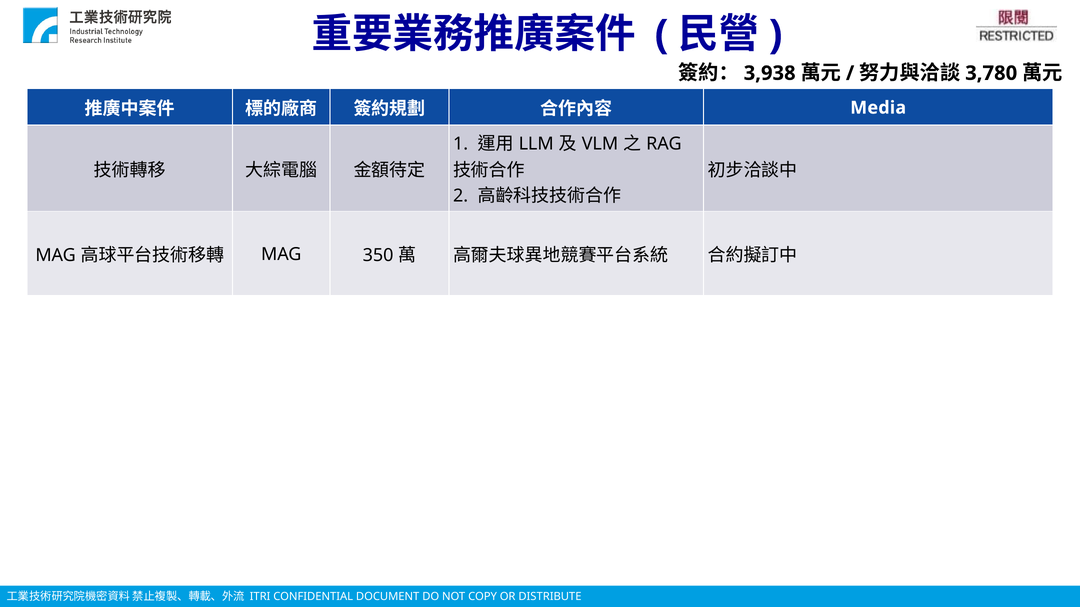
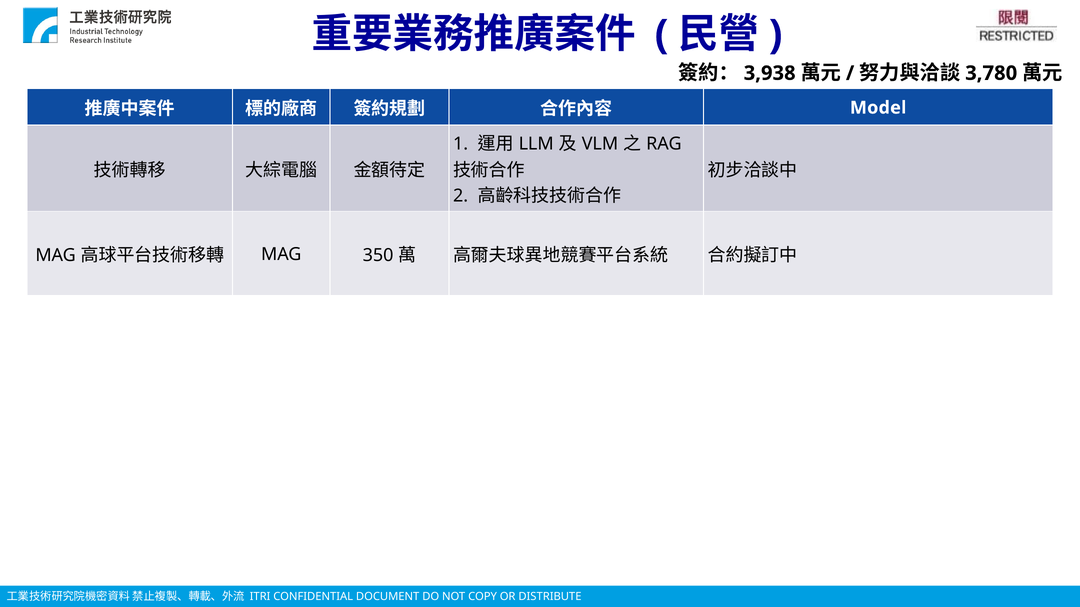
Media: Media -> Model (878, 108)
